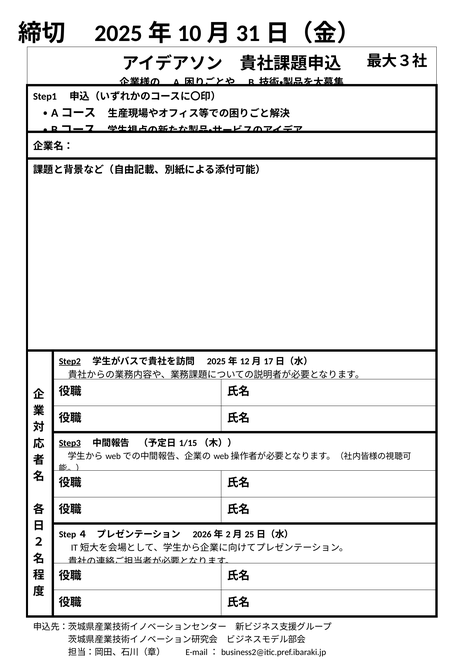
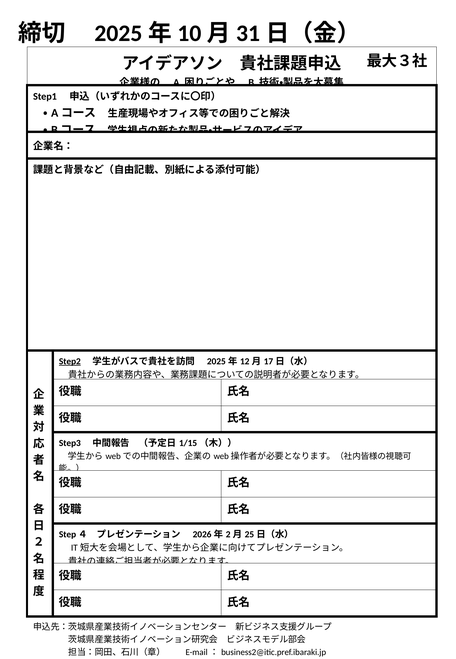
Step3 underline: present -> none (70, 443)
